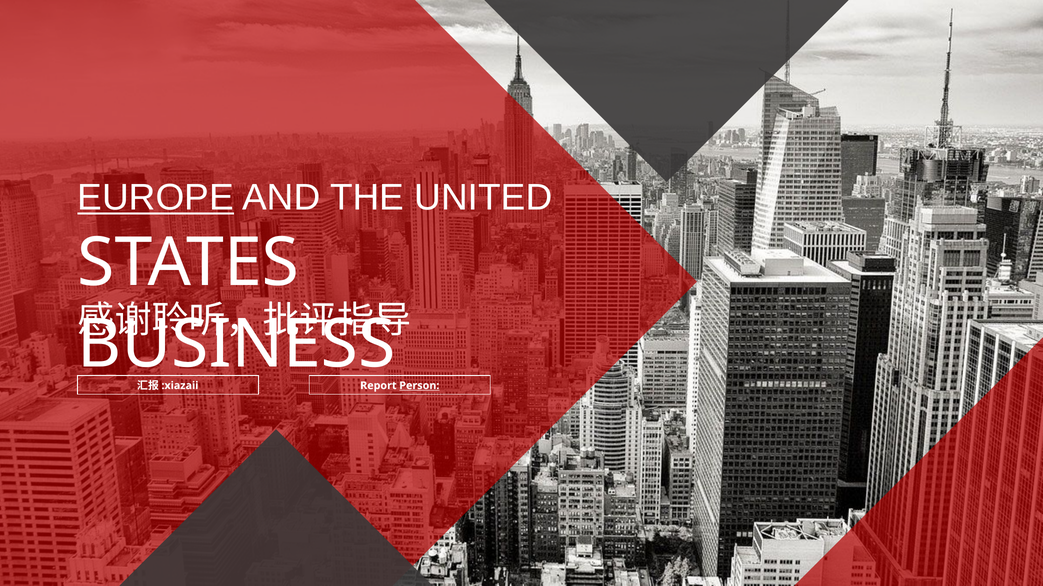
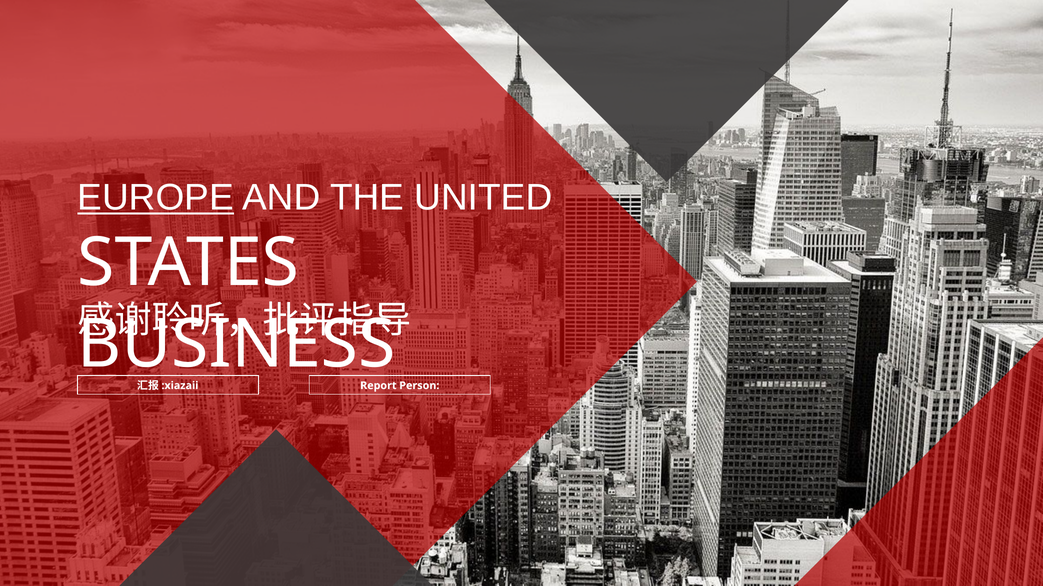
Person underline: present -> none (419, 386)
